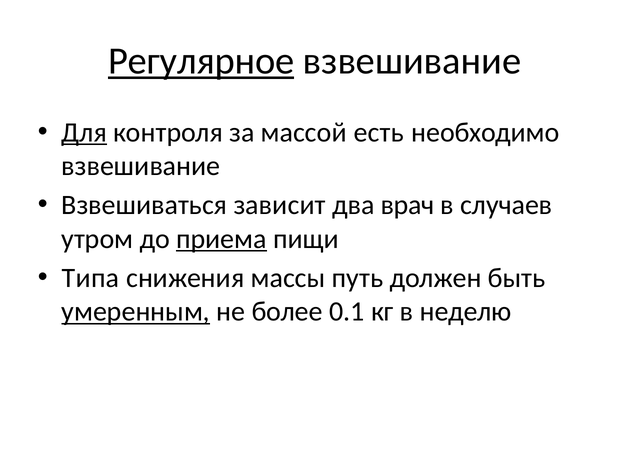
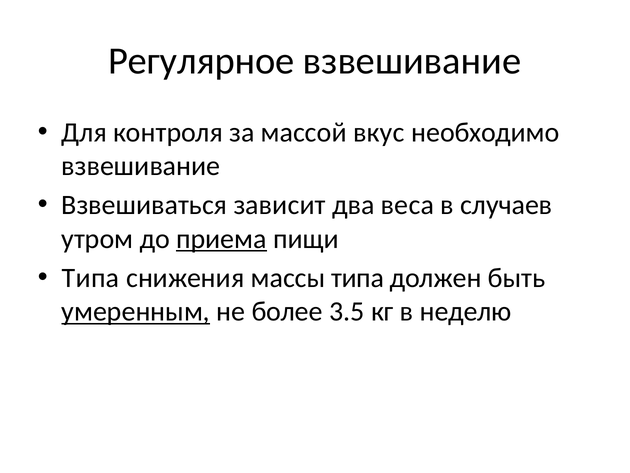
Регулярное underline: present -> none (201, 61)
Для underline: present -> none (84, 132)
есть: есть -> вкус (379, 132)
врач: врач -> веса (407, 205)
массы путь: путь -> типа (358, 278)
0.1: 0.1 -> 3.5 (347, 311)
